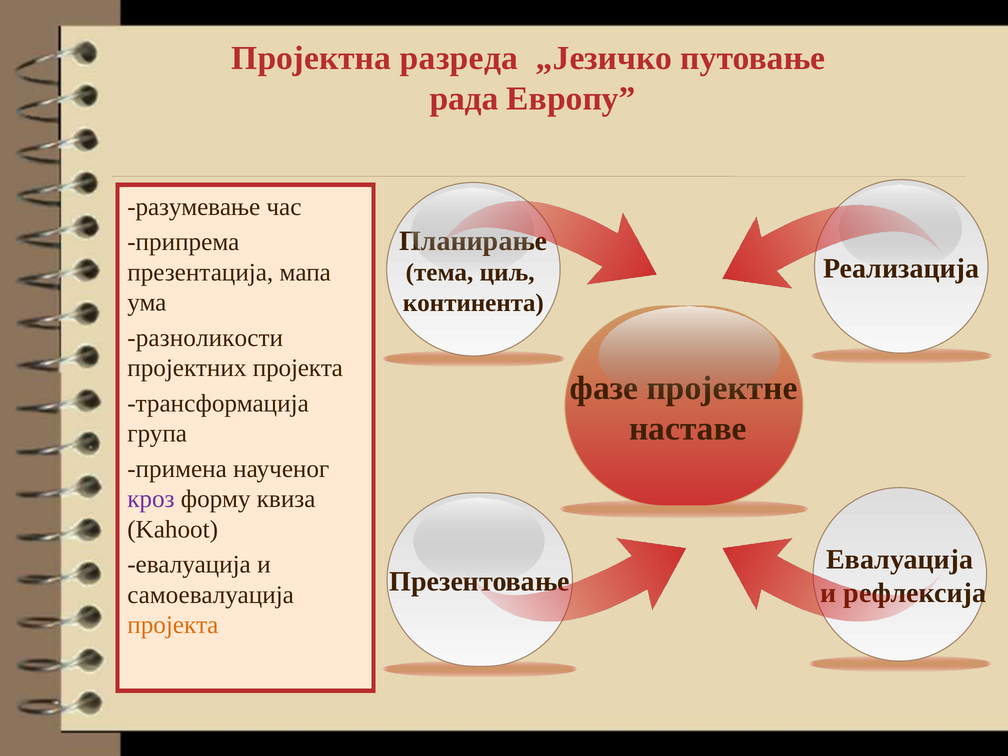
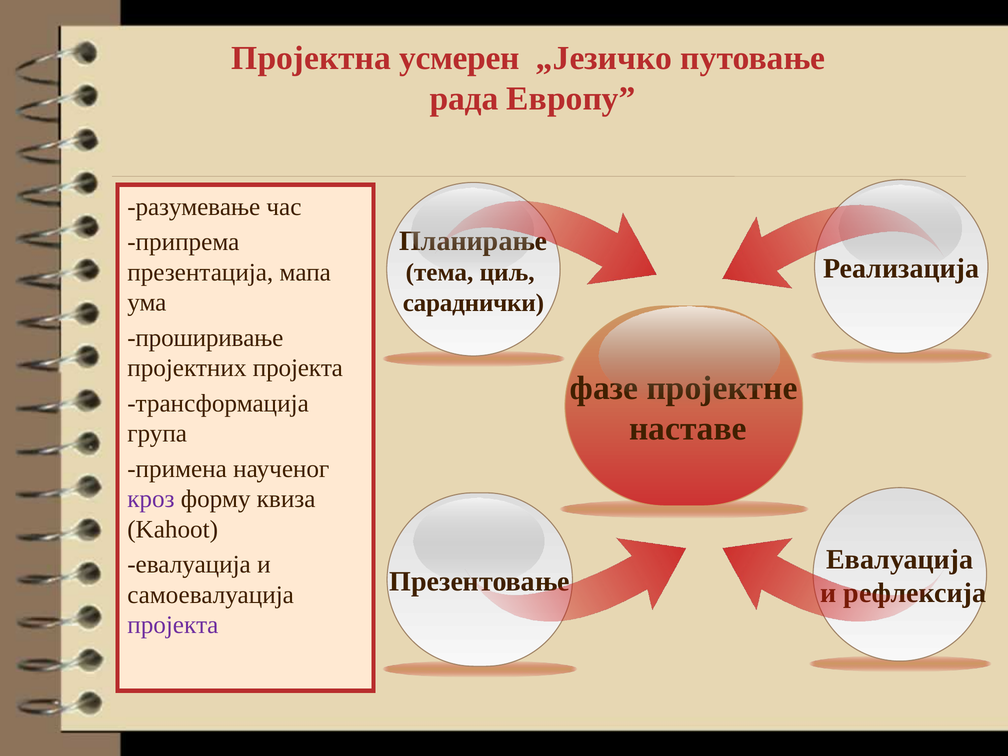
разреда: разреда -> усмерен (459, 58)
континента: континента -> сараднички (473, 303)
разноликости: разноликости -> проширивање (205, 338)
пројекта colour: orange -> purple (173, 625)
